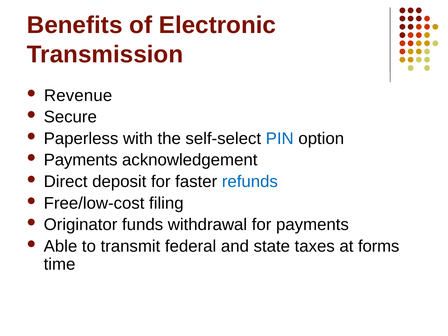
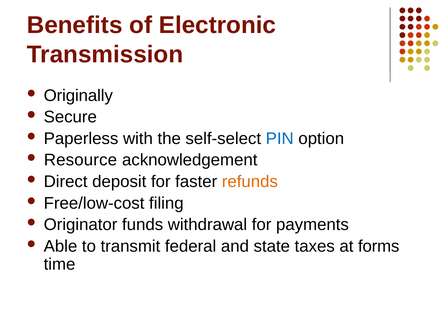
Revenue: Revenue -> Originally (78, 95)
Payments: Payments -> Resource (80, 160)
refunds colour: blue -> orange (250, 182)
